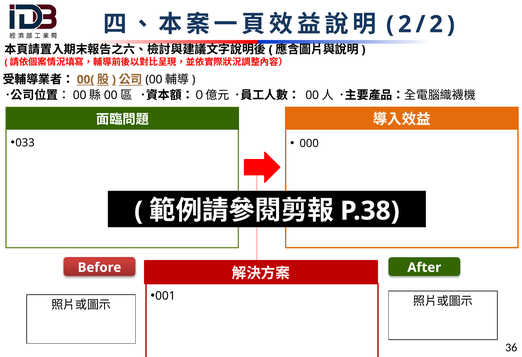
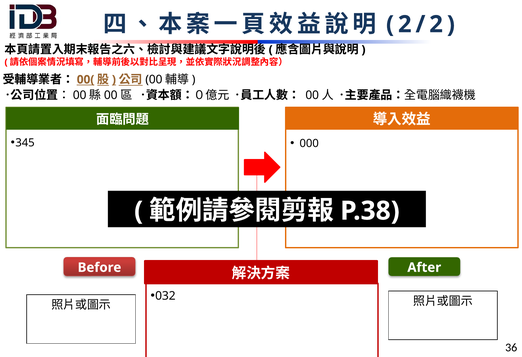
033: 033 -> 345 (25, 142)
001: 001 -> 032 (165, 295)
